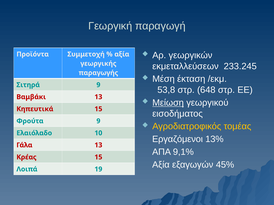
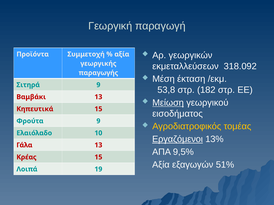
233.245: 233.245 -> 318.092 (240, 66)
648: 648 -> 182 (206, 90)
Εργαζόμενοι underline: none -> present (177, 139)
9,1%: 9,1% -> 9,5% (183, 152)
45%: 45% -> 51% (225, 165)
